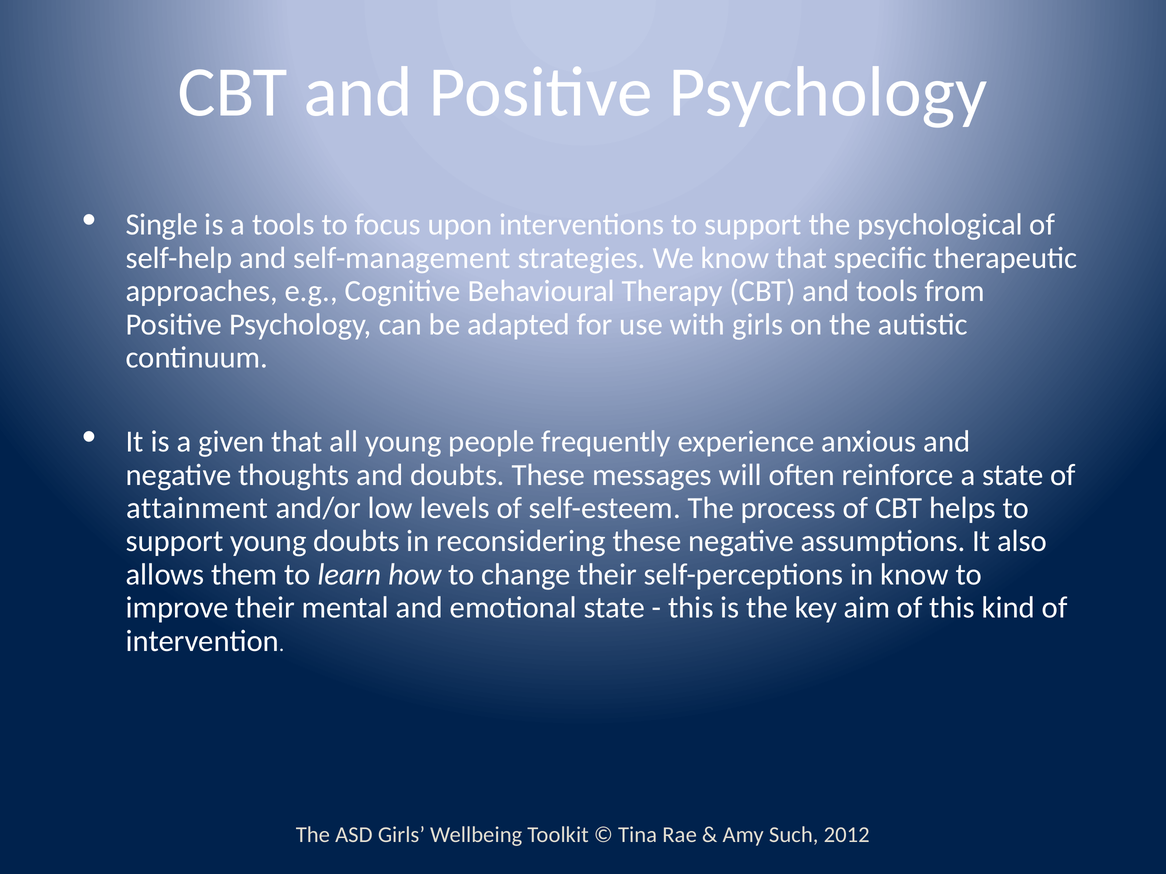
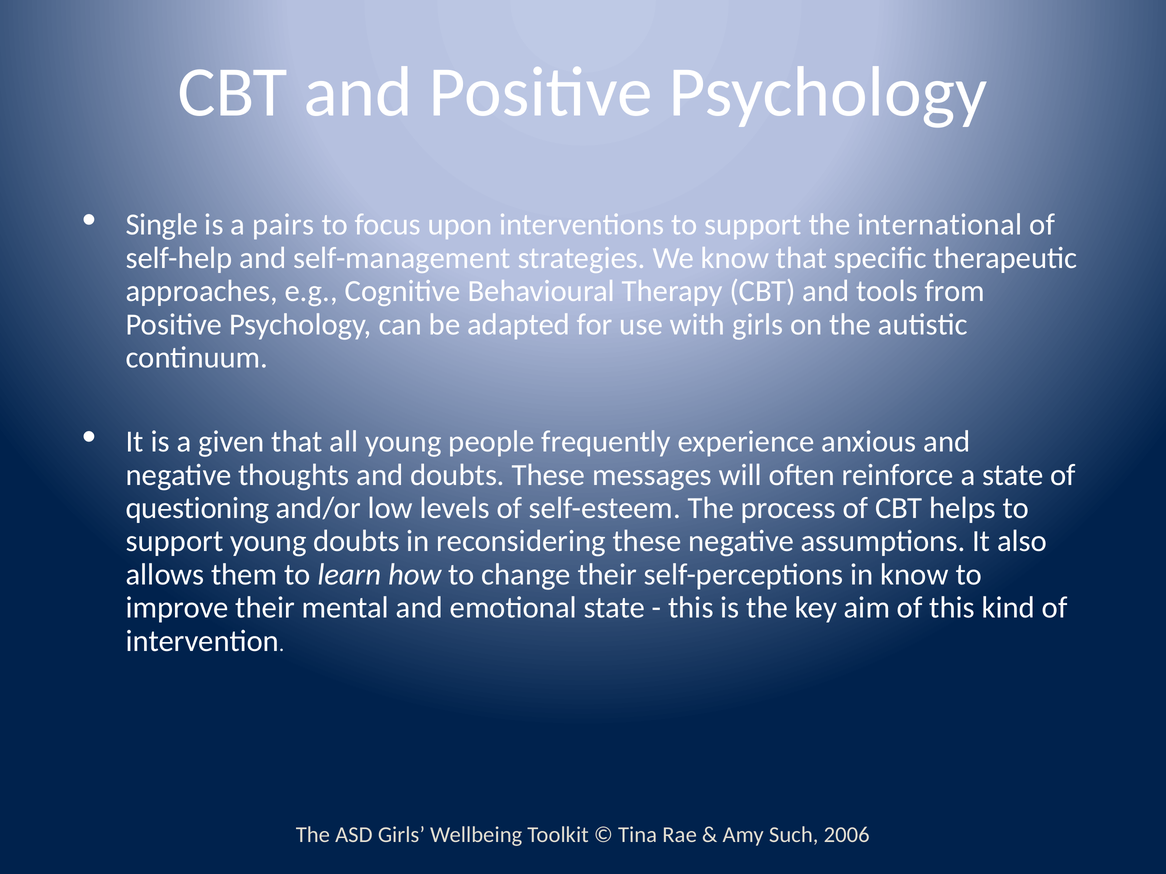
a tools: tools -> pairs (283, 225)
psychological: psychological -> international (940, 225)
attainment: attainment -> questioning (197, 508)
2012: 2012 -> 2006 (847, 835)
